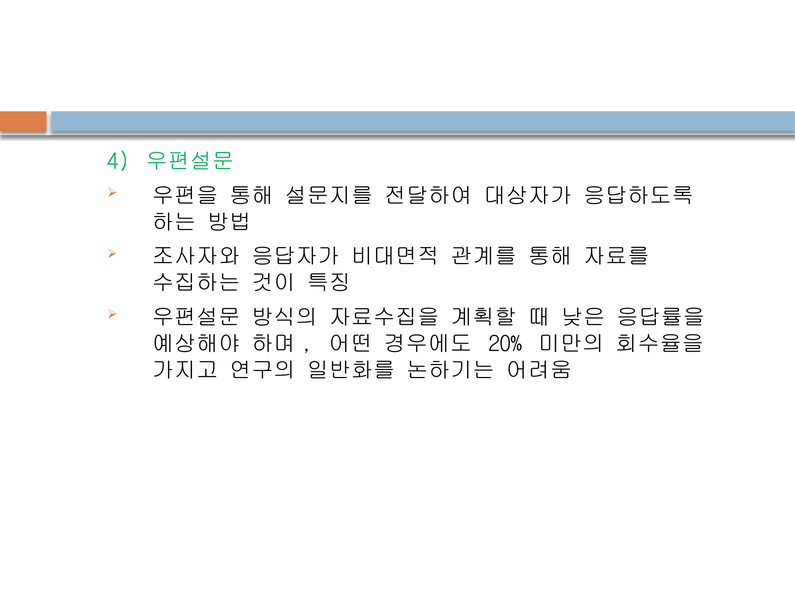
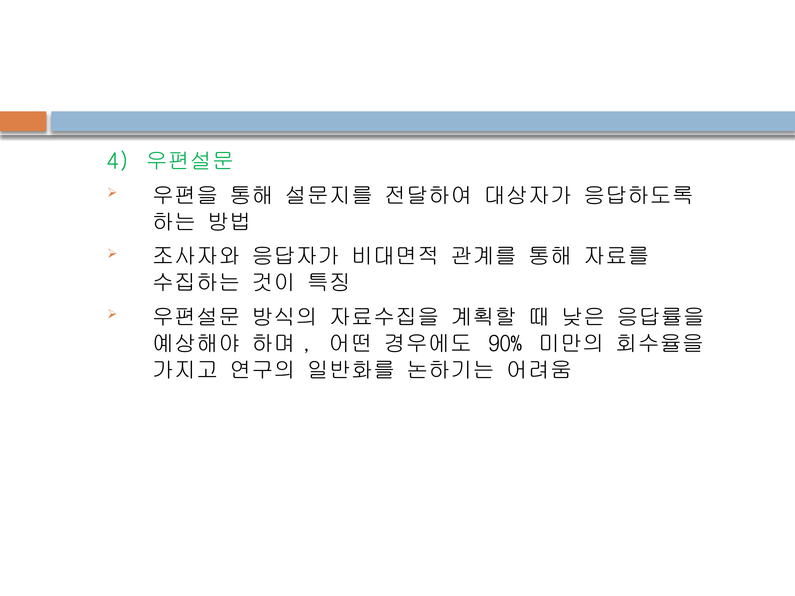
20%: 20% -> 90% (505, 344)
